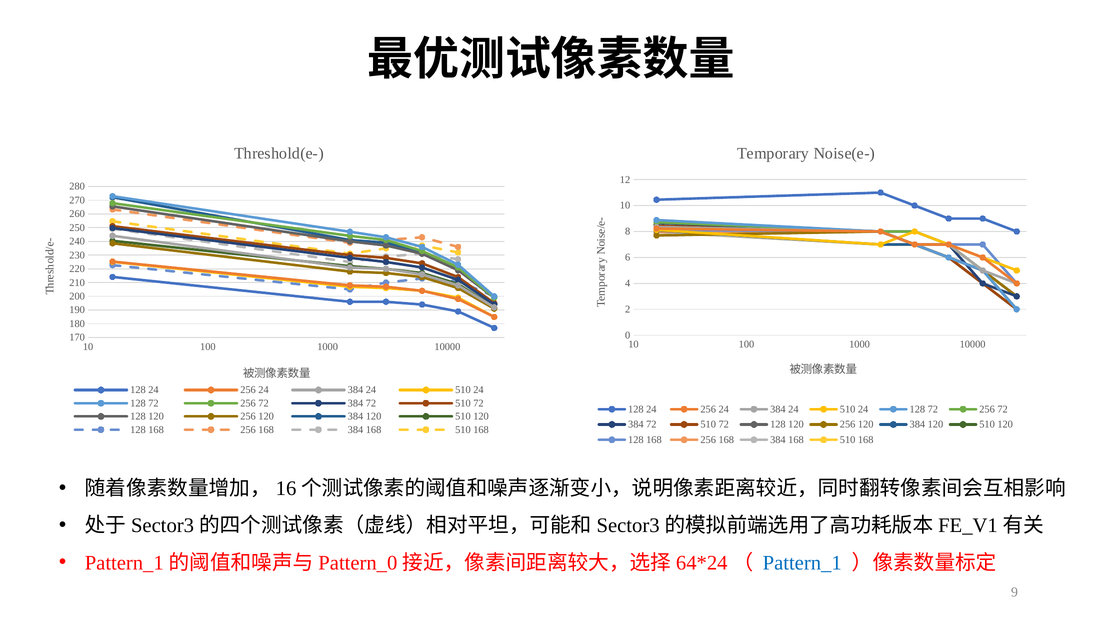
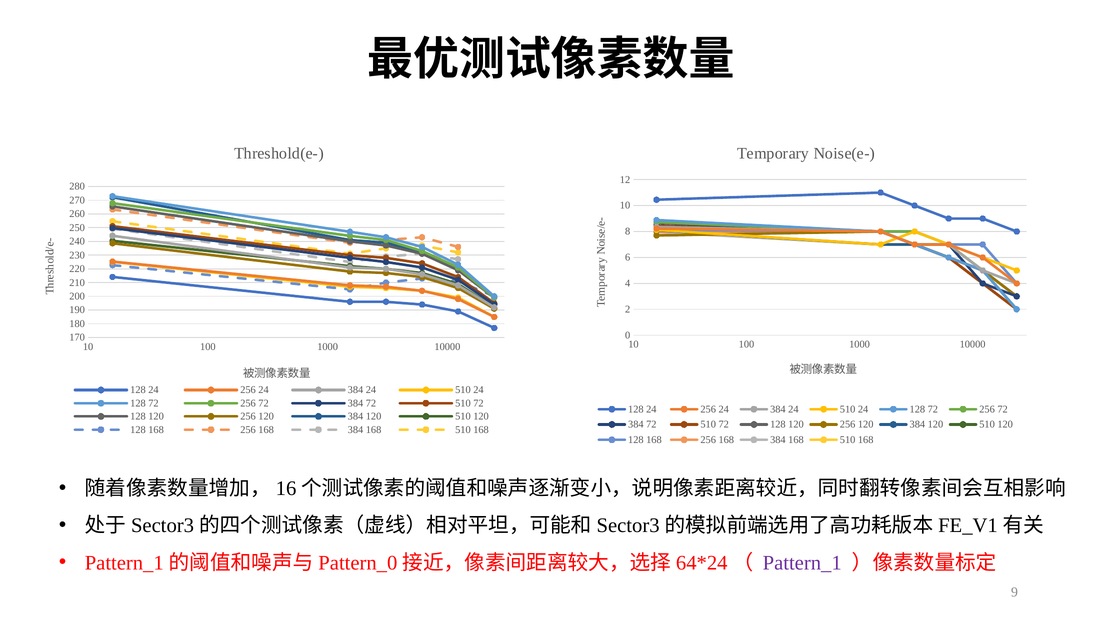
Pattern_1 colour: blue -> purple (802, 563)
